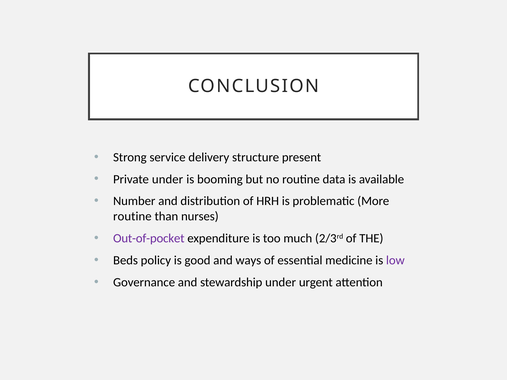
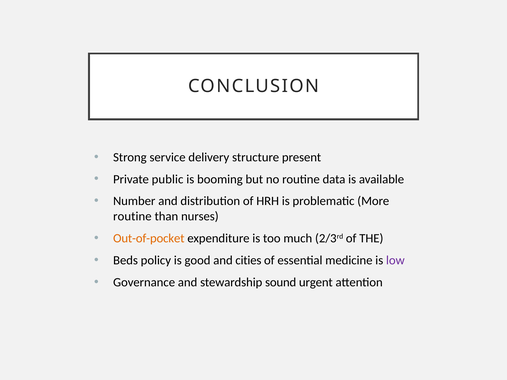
Private under: under -> public (168, 179)
Out-of-pocket colour: purple -> orange (149, 238)
ways: ways -> cities (248, 260)
stewardship under: under -> sound (281, 282)
